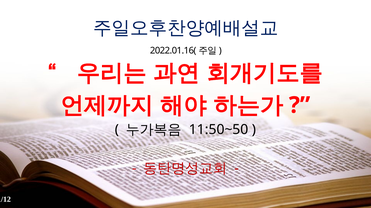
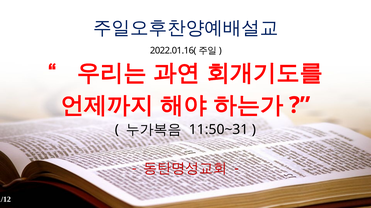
11:50~50: 11:50~50 -> 11:50~31 (219, 130)
